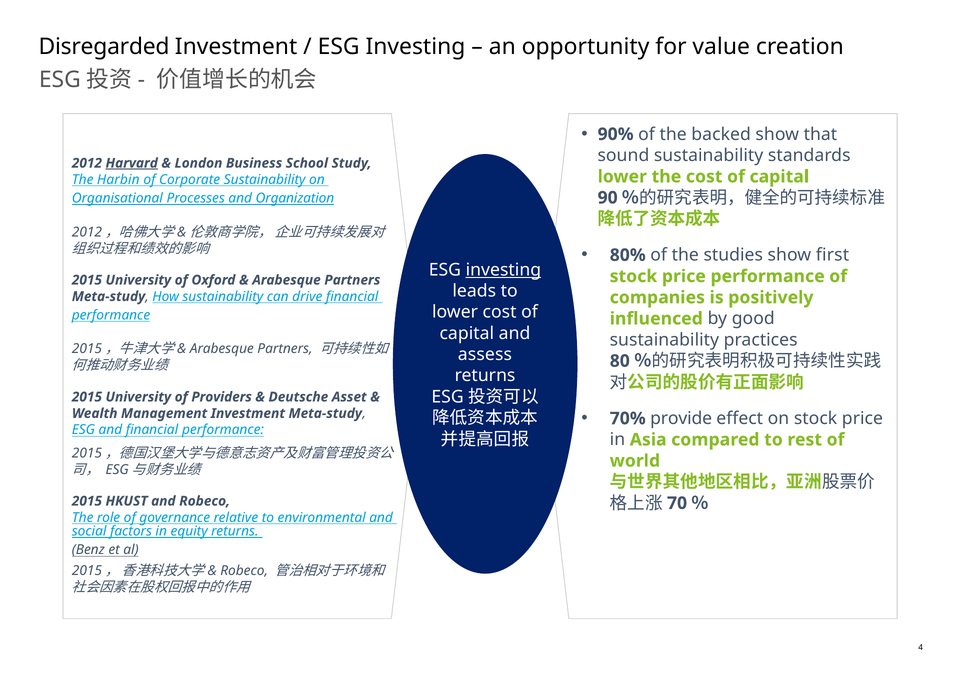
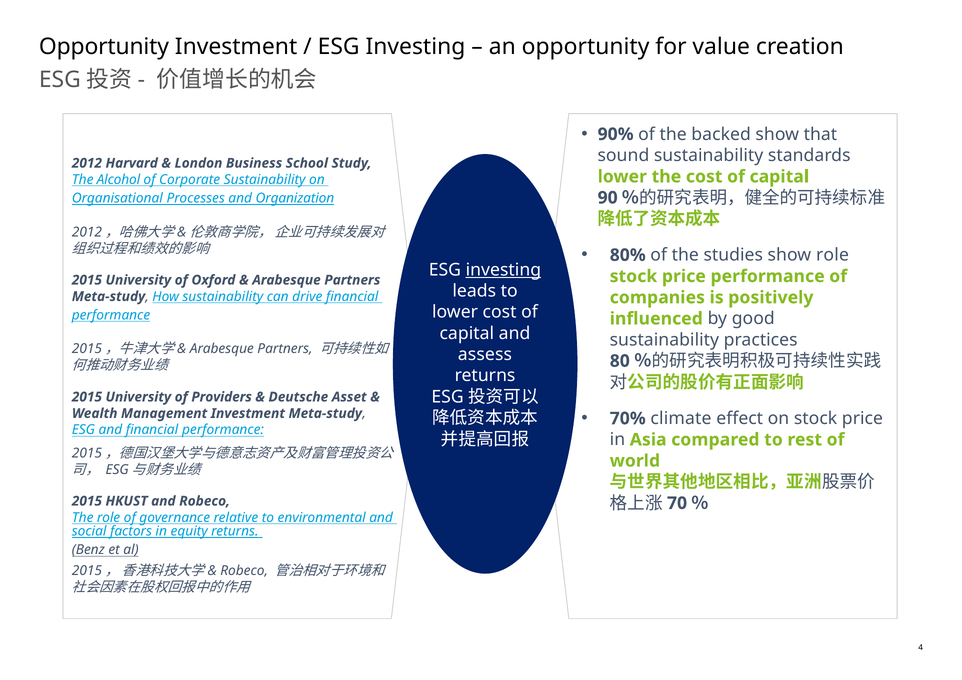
Disregarded: Disregarded -> Opportunity (104, 47)
Harvard underline: present -> none (132, 163)
Harbin: Harbin -> Alcohol (118, 180)
show first: first -> role (832, 255)
provide: provide -> climate (681, 419)
